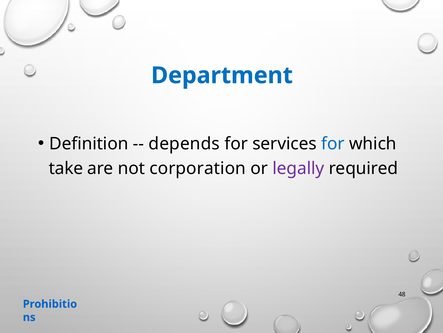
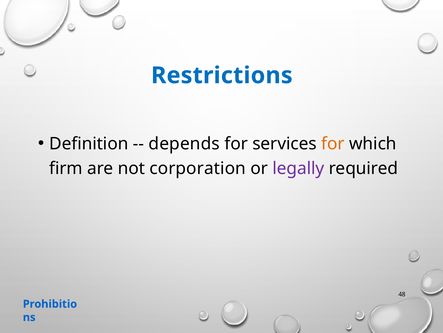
Department: Department -> Restrictions (222, 75)
for colour: blue -> orange (333, 143)
take: take -> firm (66, 168)
